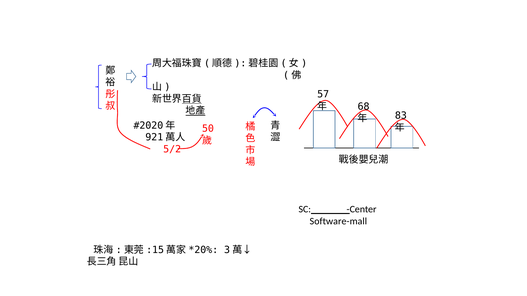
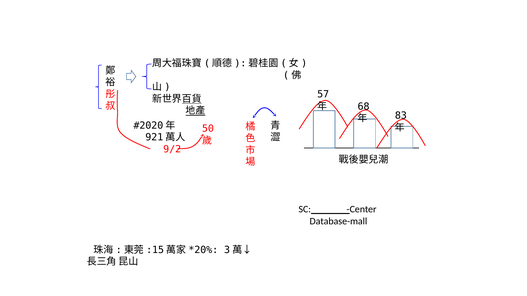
5/2: 5/2 -> 9/2 (172, 149)
Software-mall: Software-mall -> Database-mall (338, 222)
